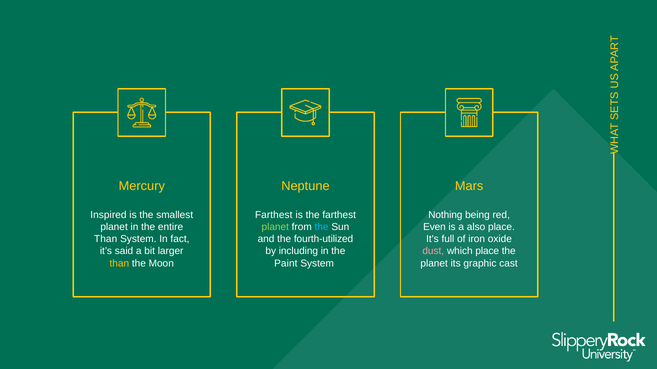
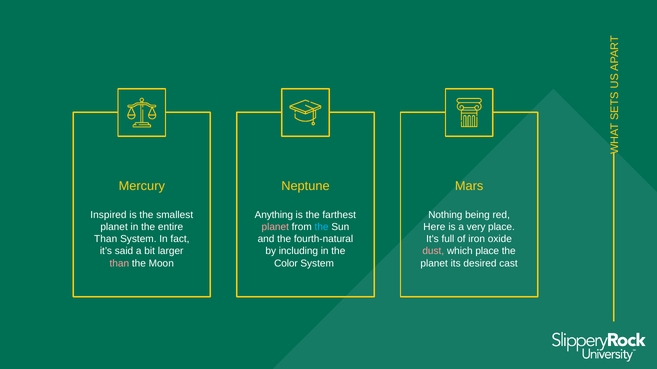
Farthest: Farthest -> Anything (274, 215)
planet colour: light green -> pink (275, 227)
Even: Even -> Here (434, 227)
also: also -> very (476, 227)
fourth-utilized: fourth-utilized -> fourth-natural (324, 240)
than colour: yellow -> pink (119, 264)
Paint: Paint -> Color (286, 264)
graphic: graphic -> desired (480, 264)
